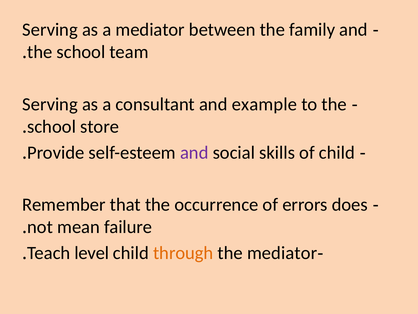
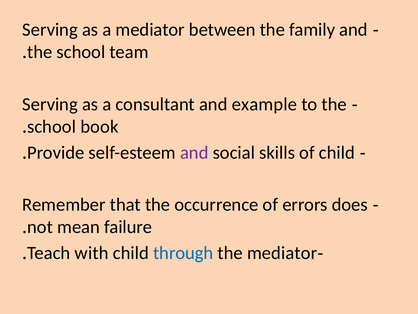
store: store -> book (100, 126)
level: level -> with (92, 253)
through colour: orange -> blue (183, 253)
